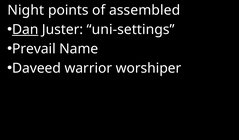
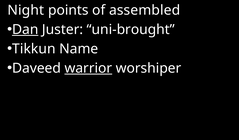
uni-settings: uni-settings -> uni-brought (131, 30)
Prevail: Prevail -> Tikkun (34, 49)
warrior underline: none -> present (88, 68)
